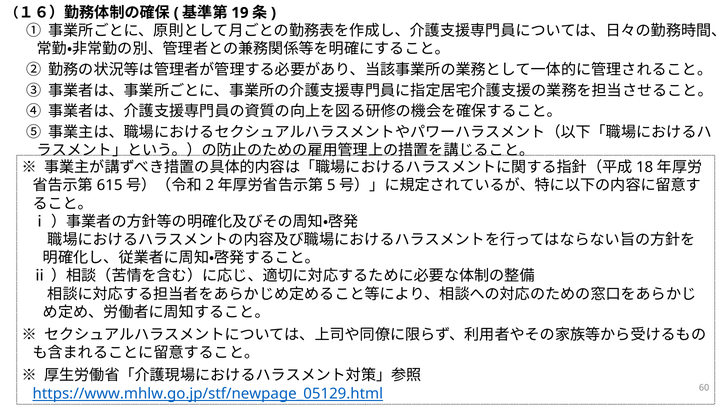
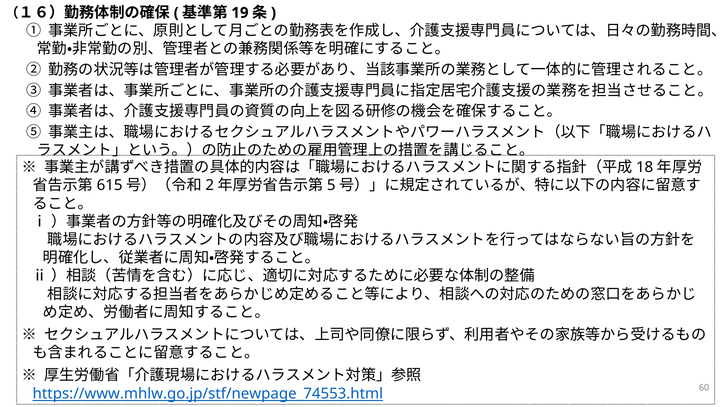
https://www.mhlw.go.jp/stf/newpage_05129.html: https://www.mhlw.go.jp/stf/newpage_05129.html -> https://www.mhlw.go.jp/stf/newpage_74553.html (208, 394)
